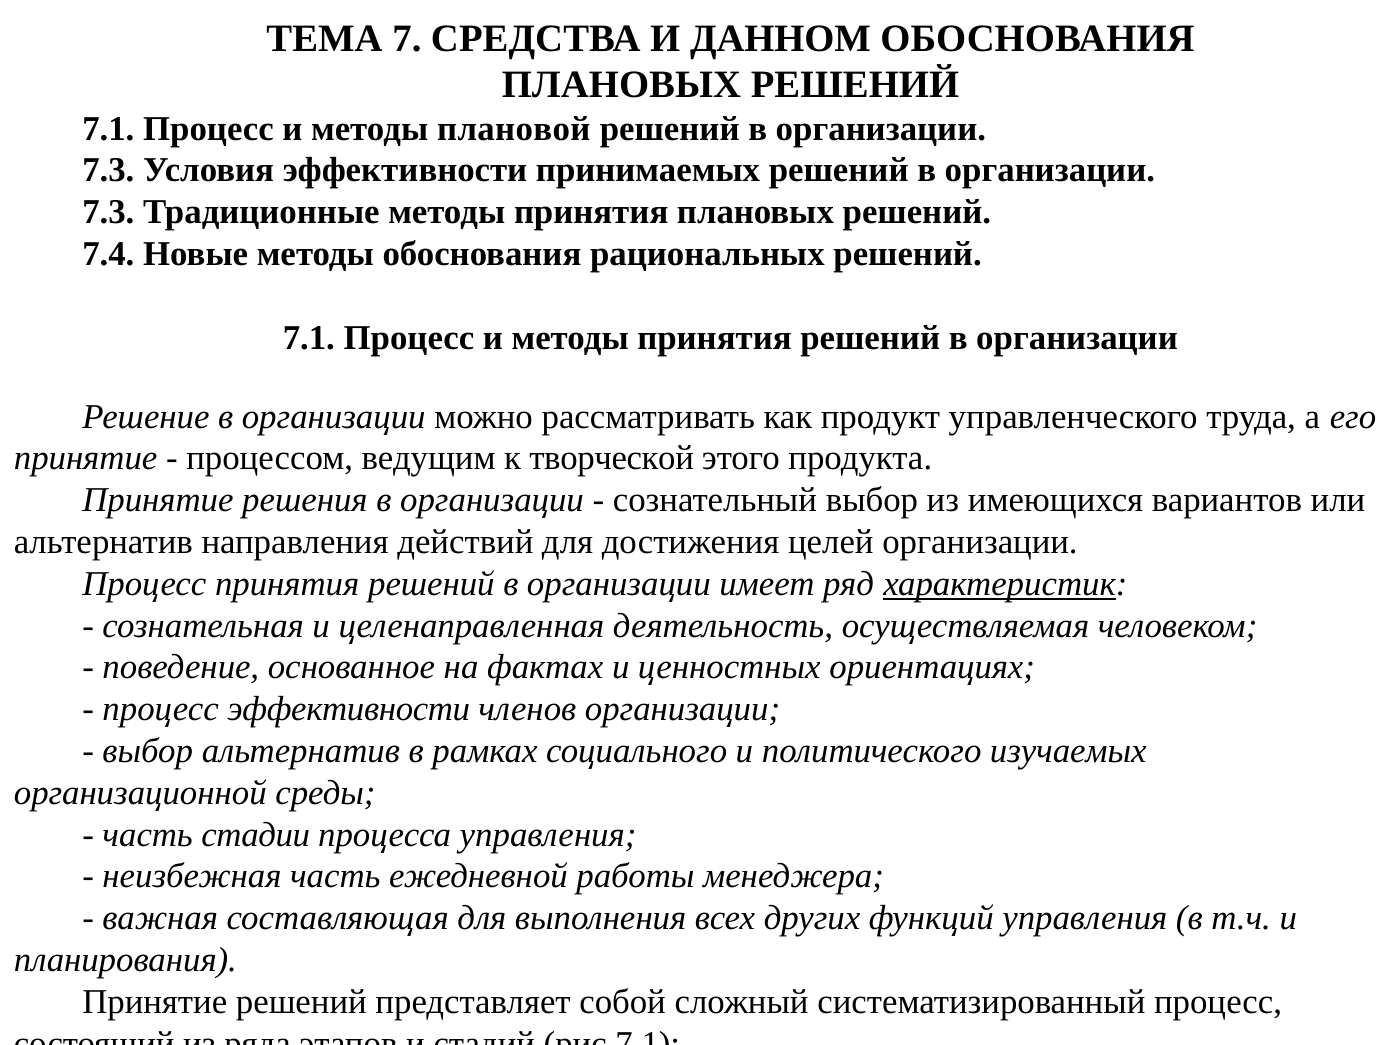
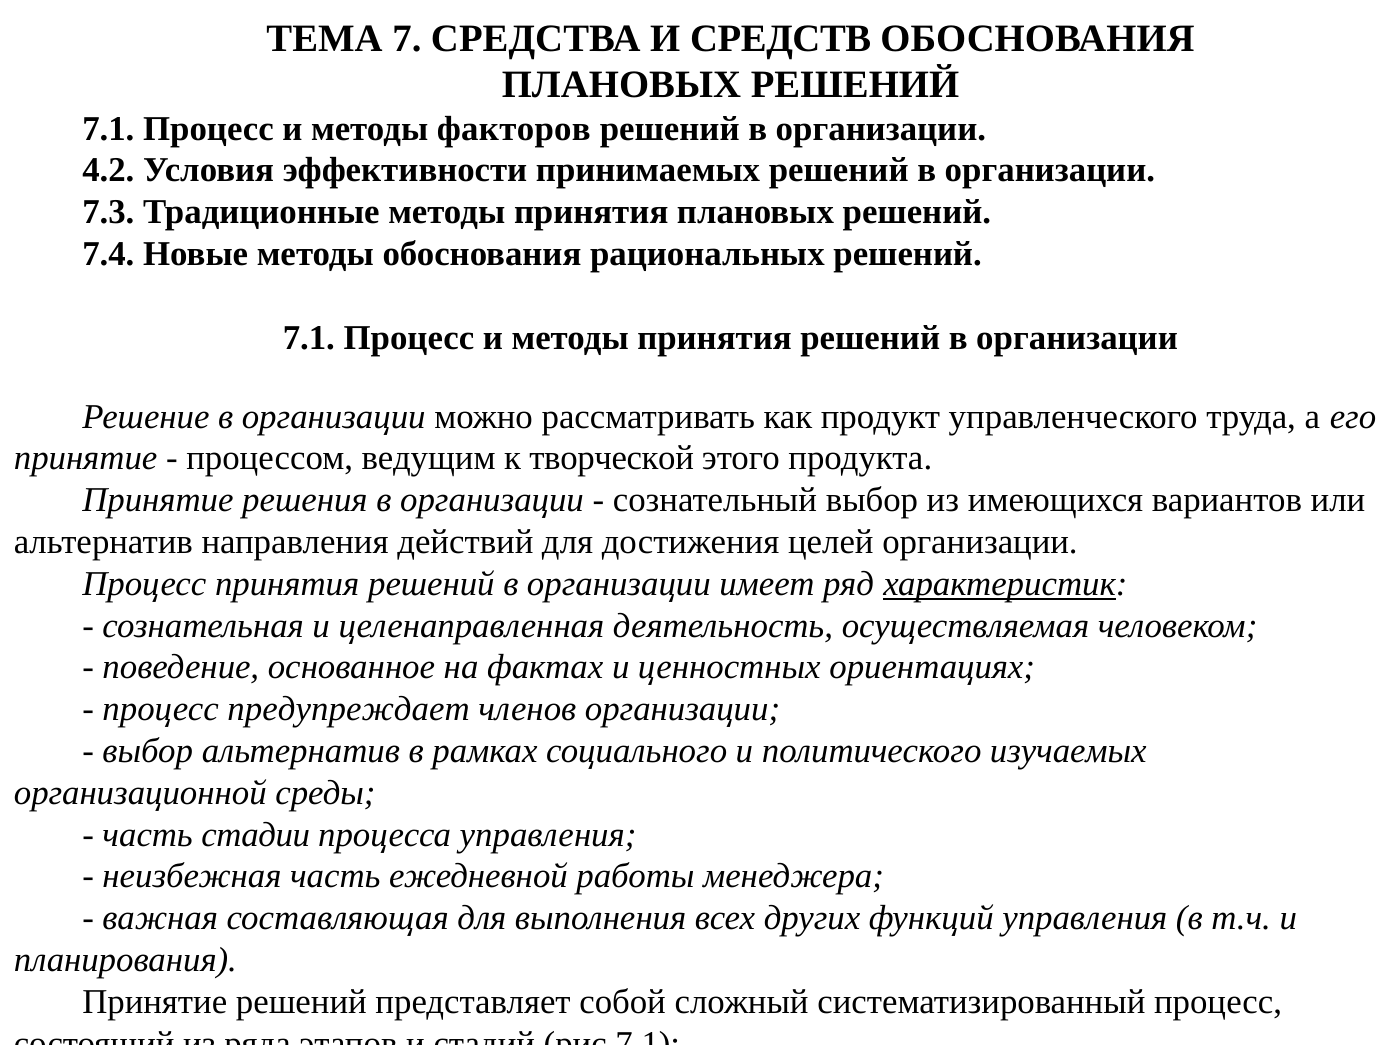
ДАННОМ: ДАННОМ -> СРЕДСТВ (781, 38)
плановой: плановой -> факторов (514, 129)
7.3: 7.3 -> 4.2 (108, 170)
процесс эффективности: эффективности -> предупреждает (349, 709)
